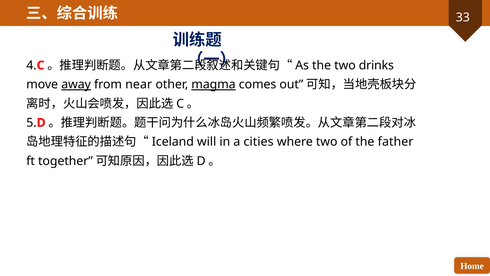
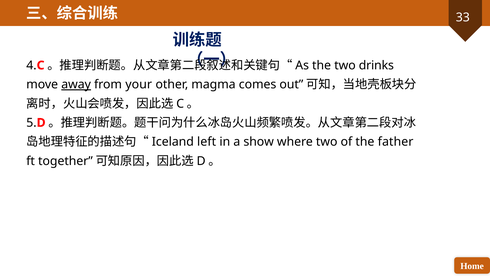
near: near -> your (139, 84)
magma underline: present -> none (213, 84)
will: will -> left (207, 142)
cities: cities -> show (259, 142)
